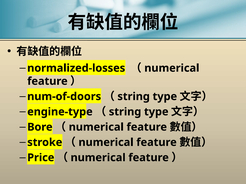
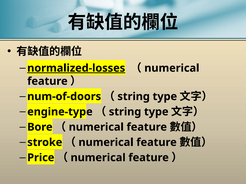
normalized-losses underline: none -> present (76, 68)
